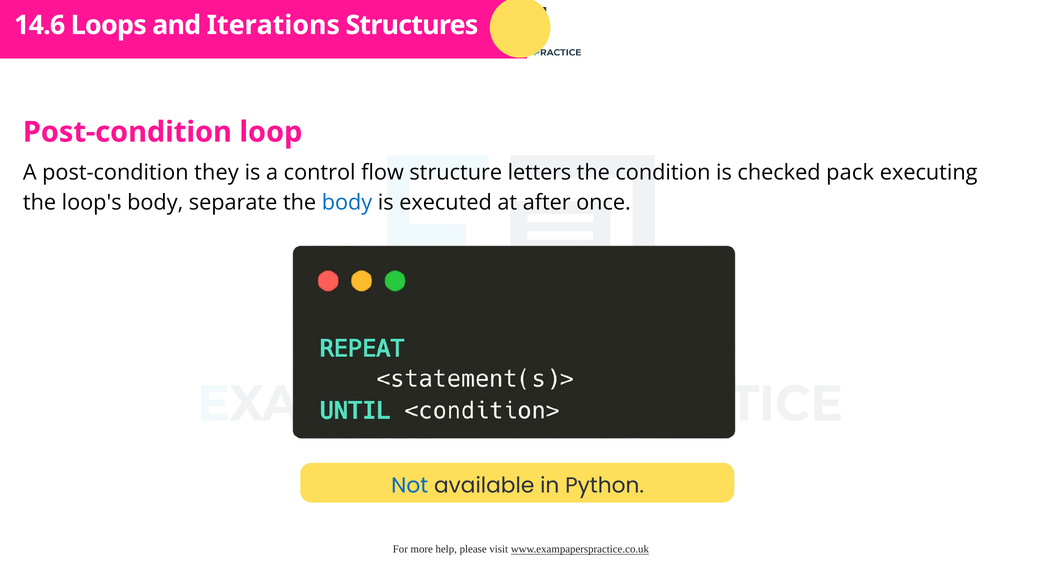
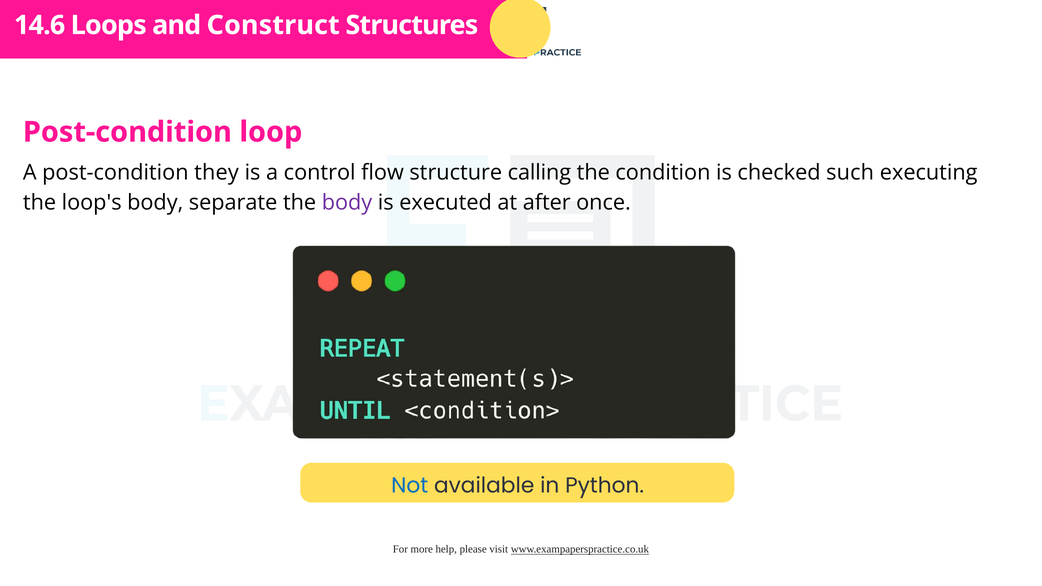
Iterations: Iterations -> Construct (273, 25)
letters: letters -> calling (539, 172)
pack: pack -> such (850, 172)
body colour: blue -> purple (347, 203)
